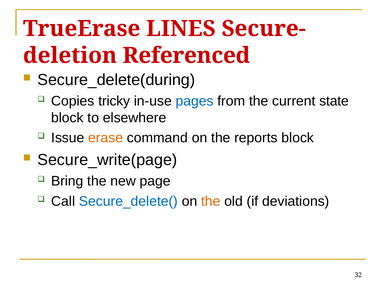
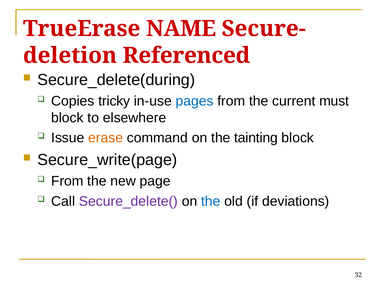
LINES: LINES -> NAME (181, 29)
state: state -> must (334, 101)
reports: reports -> tainting (256, 138)
Bring: Bring -> From (67, 182)
Secure_delete( colour: blue -> purple (128, 202)
the colour: orange -> blue (211, 202)
